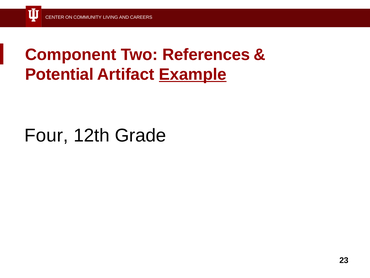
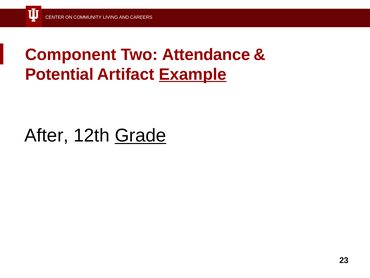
References: References -> Attendance (206, 55)
Four: Four -> After (46, 135)
Grade underline: none -> present (140, 135)
